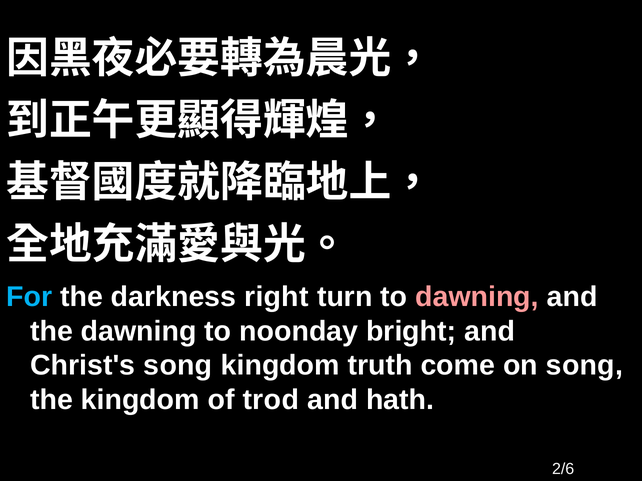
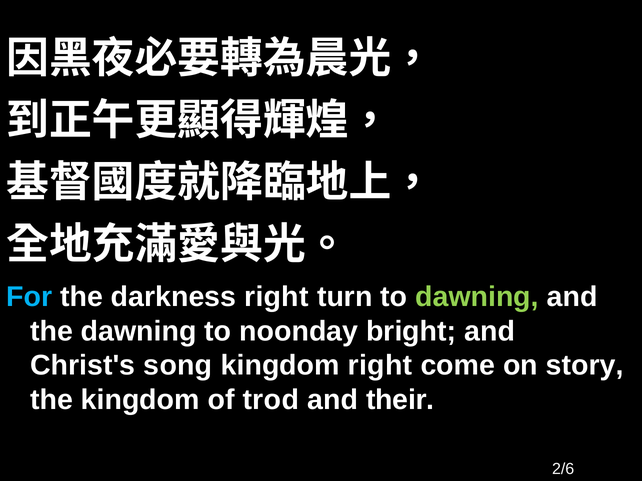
dawning colour: pink -> light green (477, 297)
kingdom truth: truth -> right (380, 366)
on song: song -> story (585, 366)
hath: hath -> their (400, 400)
